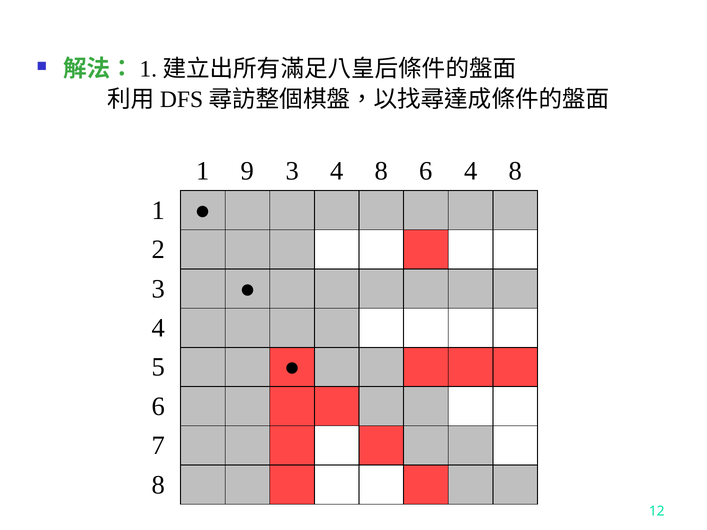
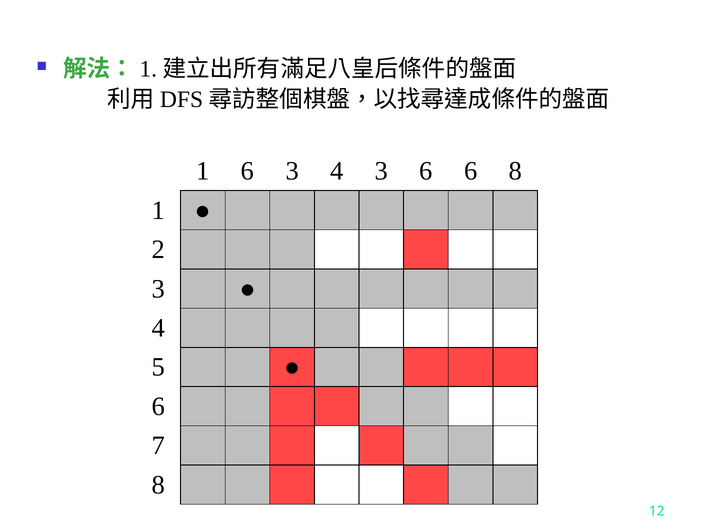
1 9: 9 -> 6 (248, 171)
3 4 8: 8 -> 3 (381, 171)
6 4: 4 -> 6 (471, 171)
